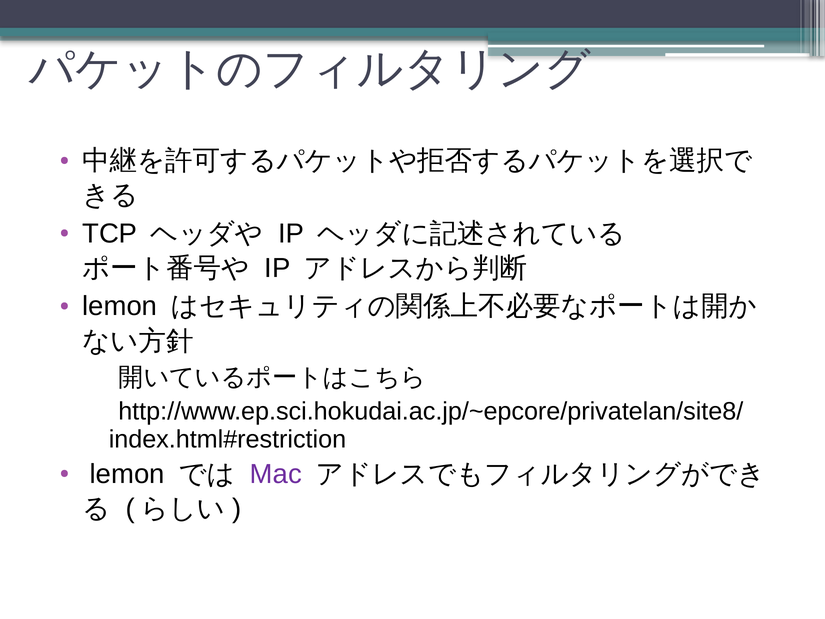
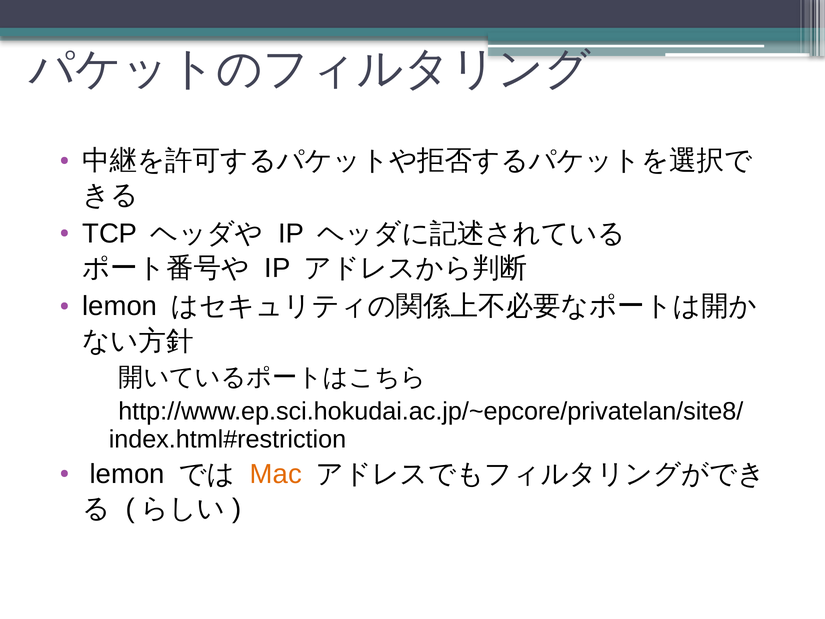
Mac colour: purple -> orange (276, 474)
